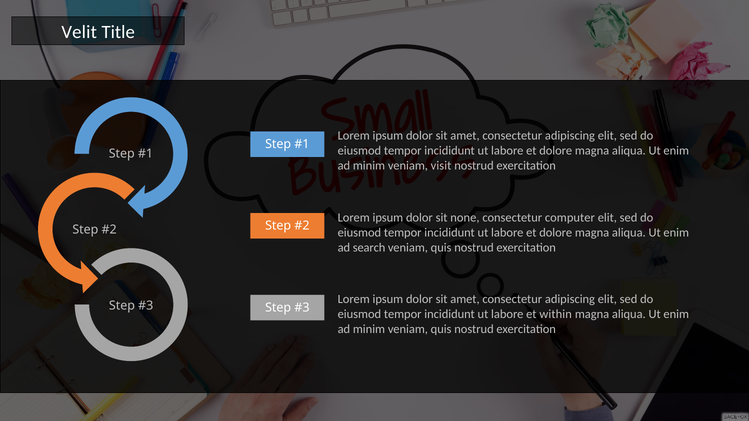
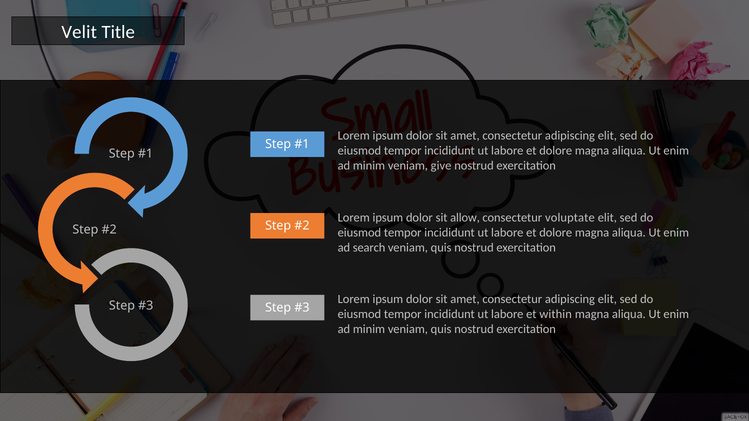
visit: visit -> give (441, 166)
none: none -> allow (465, 218)
computer: computer -> voluptate (570, 218)
